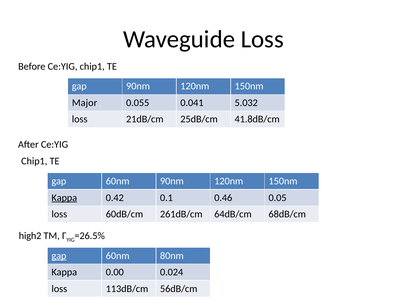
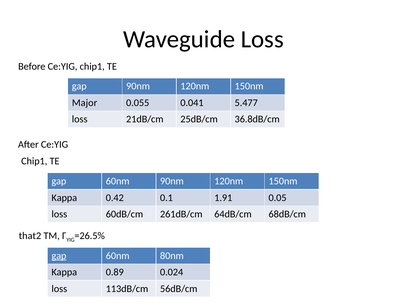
5.032: 5.032 -> 5.477 (246, 103)
41.8dB/cm: 41.8dB/cm -> 36.8dB/cm (257, 119)
Kappa underline: present -> none (64, 198)
0.46: 0.46 -> 1.91 (223, 198)
high2: high2 -> that2 (30, 236)
0.00: 0.00 -> 0.89 (115, 272)
